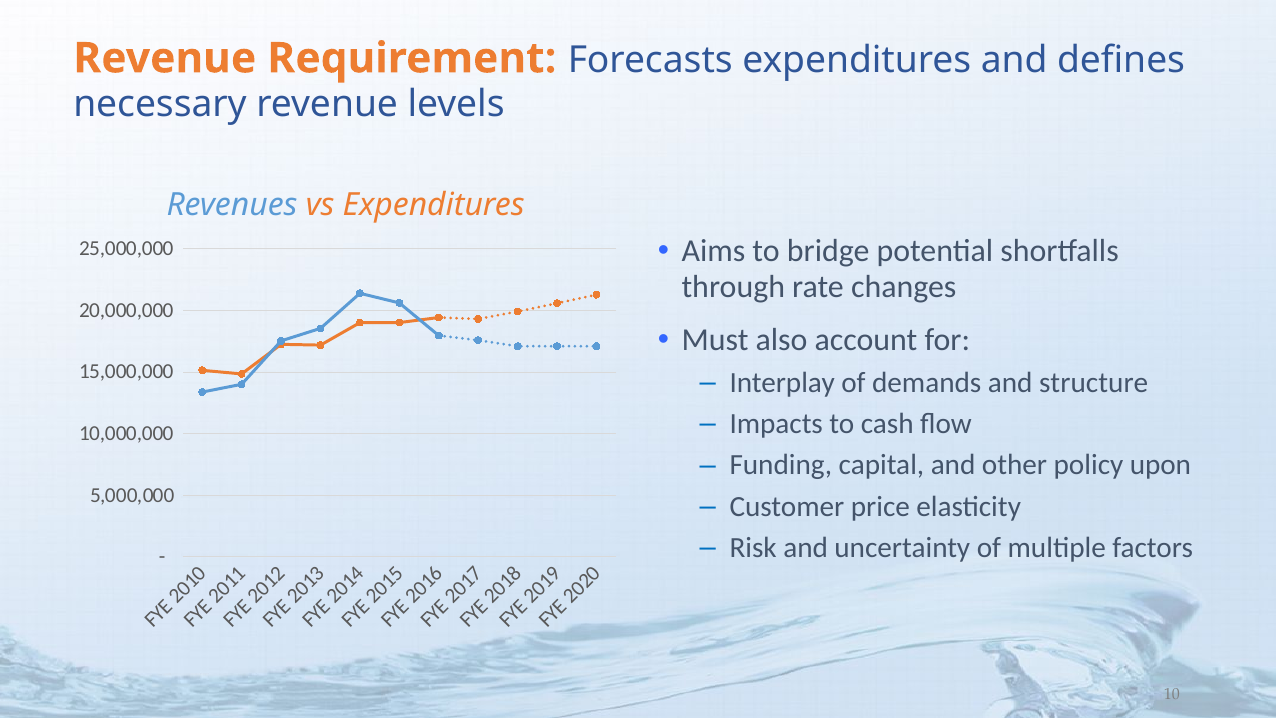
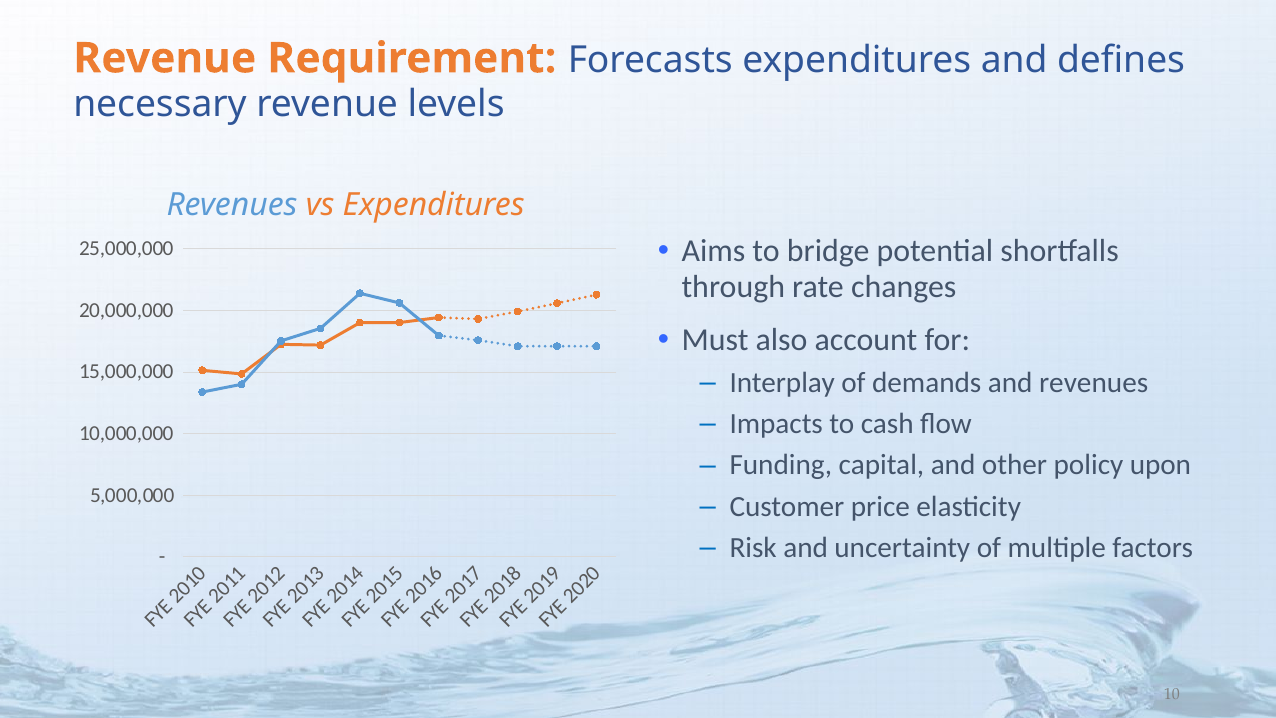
and structure: structure -> revenues (1094, 382)
